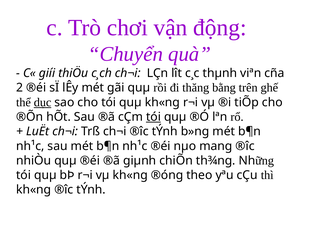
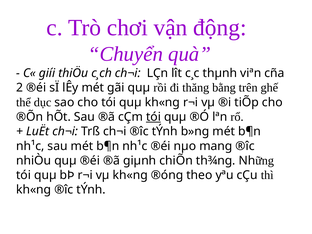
dục underline: present -> none (43, 102)
